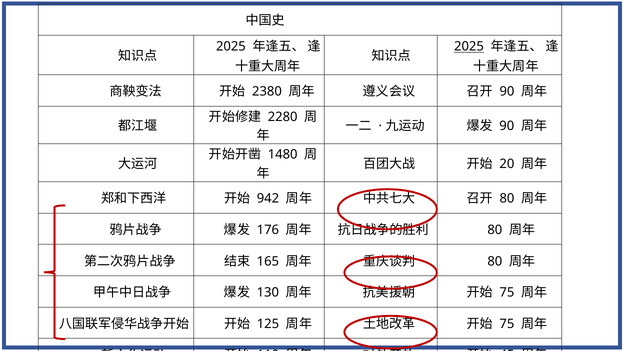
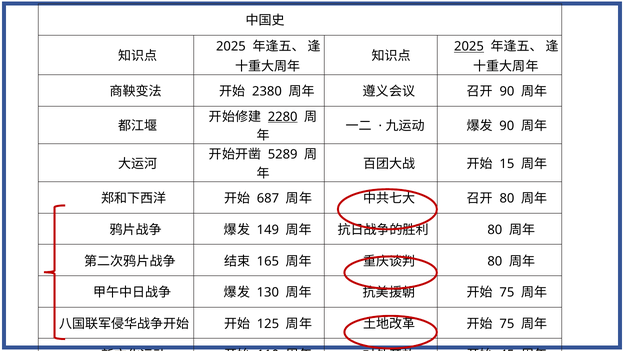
2280 underline: none -> present (283, 117)
1480: 1480 -> 5289 (283, 155)
20: 20 -> 15 (507, 164)
942: 942 -> 687 (268, 199)
176: 176 -> 149 (268, 230)
